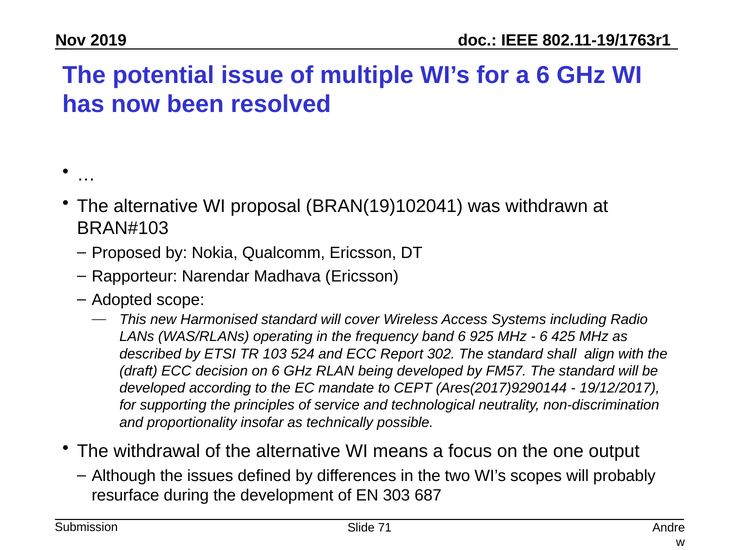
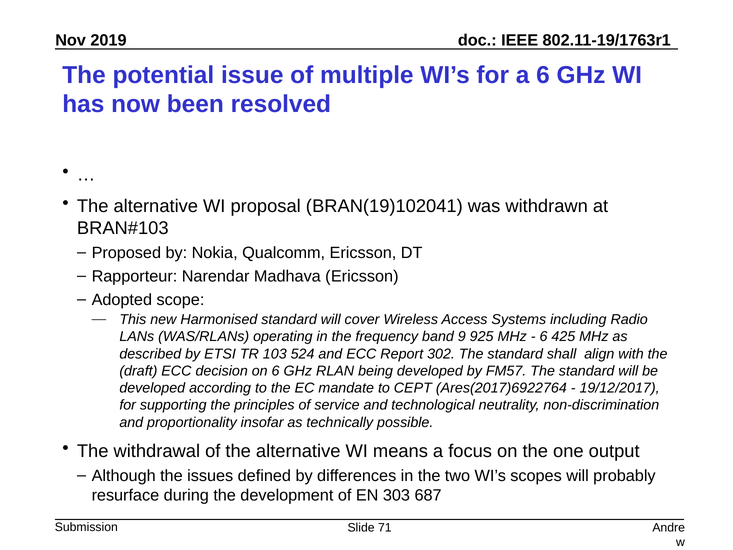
band 6: 6 -> 9 (462, 337)
Ares(2017)9290144: Ares(2017)9290144 -> Ares(2017)6922764 (501, 388)
